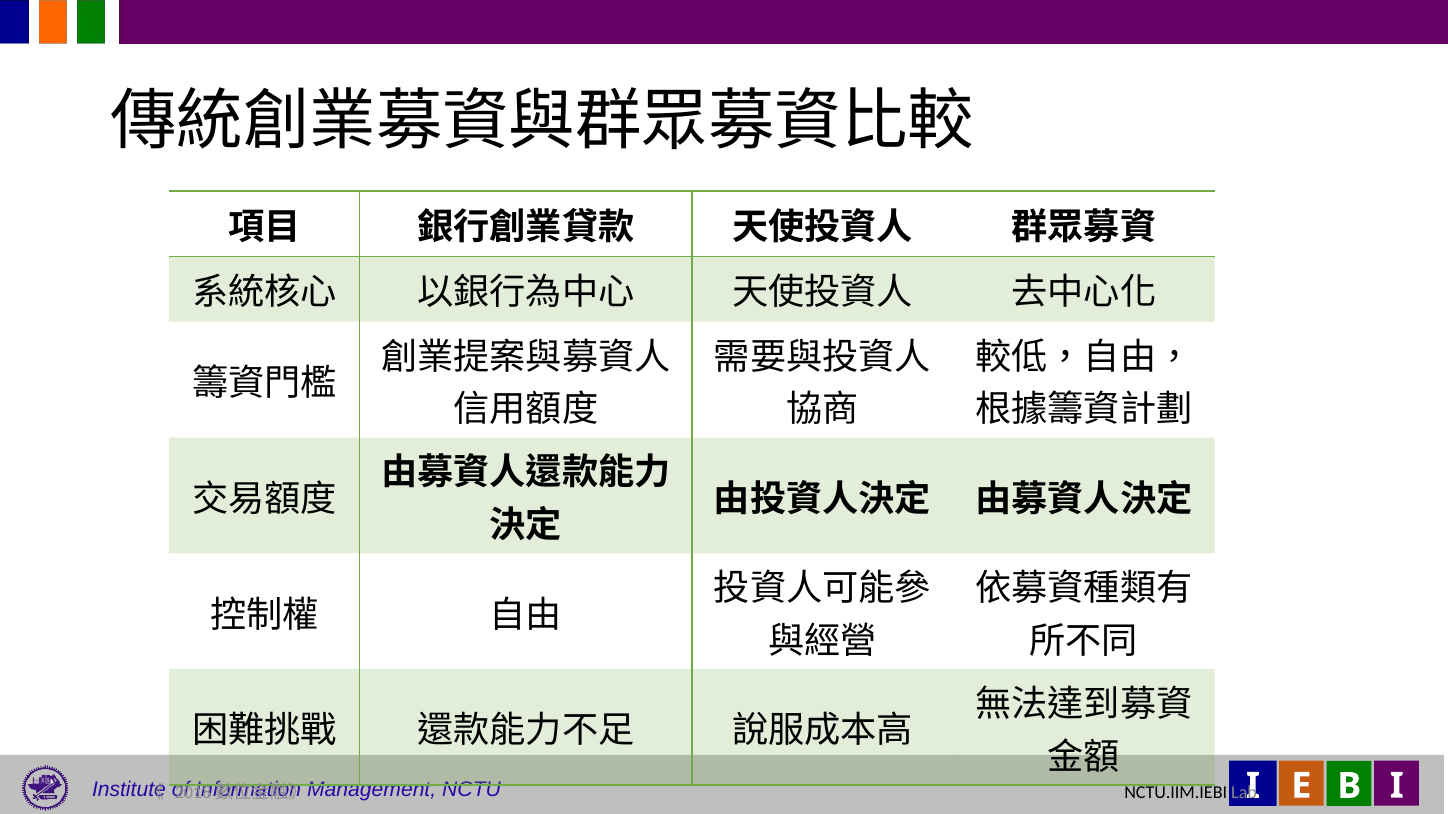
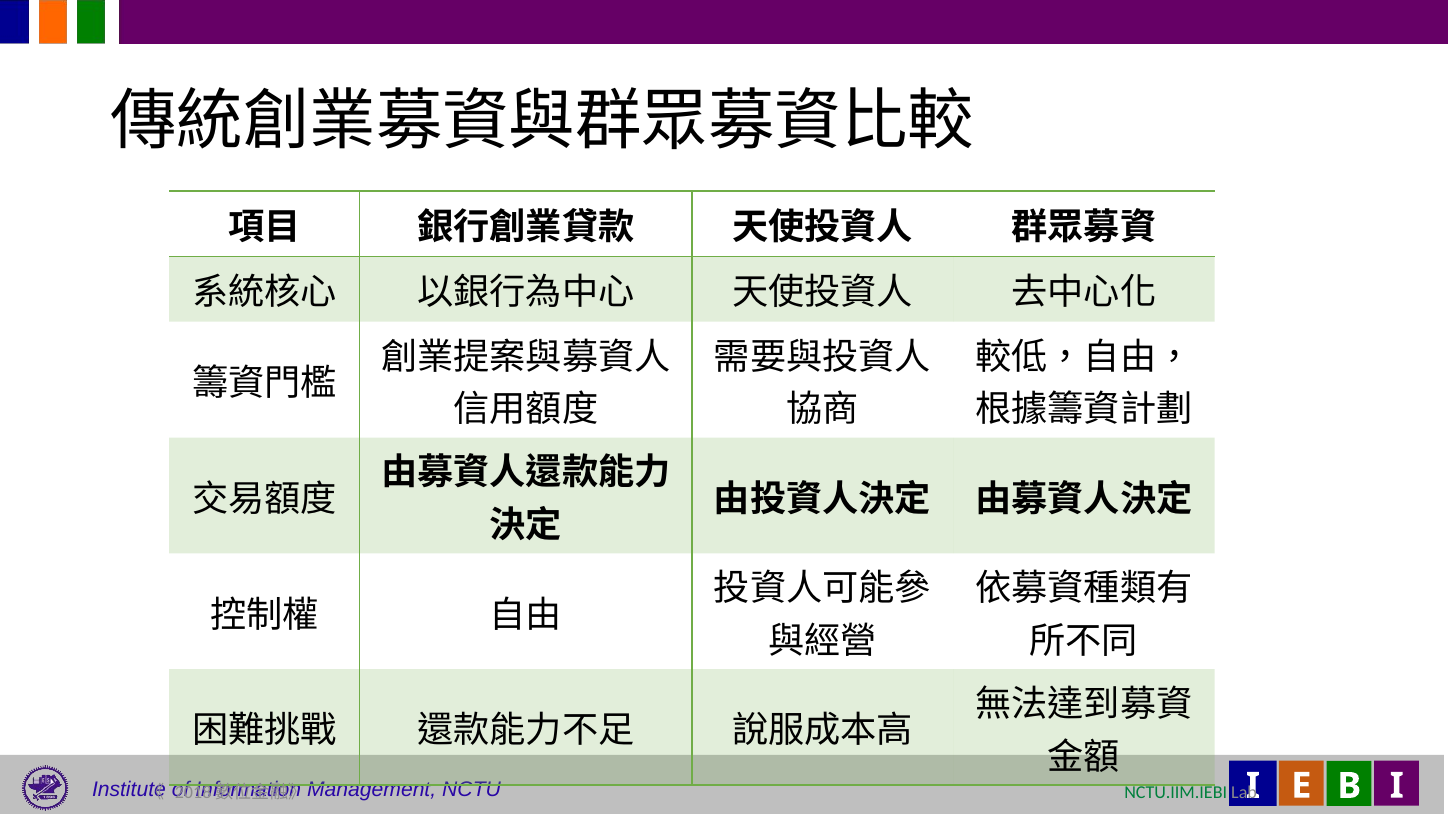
NCTU.IIM.IEBI colour: black -> green (1176, 793)
